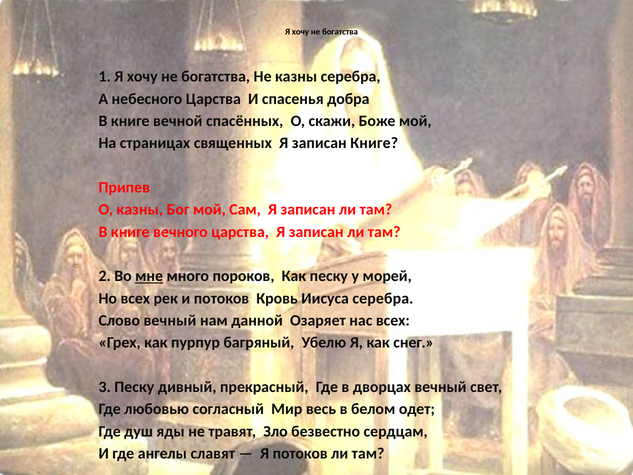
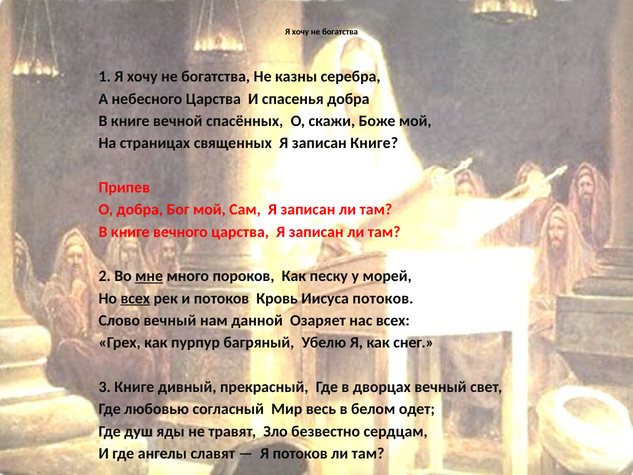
О казны: казны -> добpa (140, 210)
всех underline: none -> present (135, 298)
Иисуса серебра: серебра -> потоков (383, 298)
3 Песку: Песку -> Книге (134, 387)
